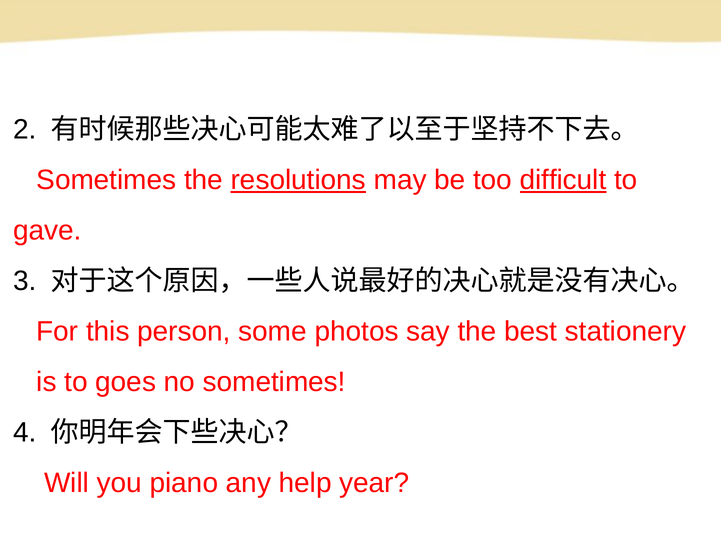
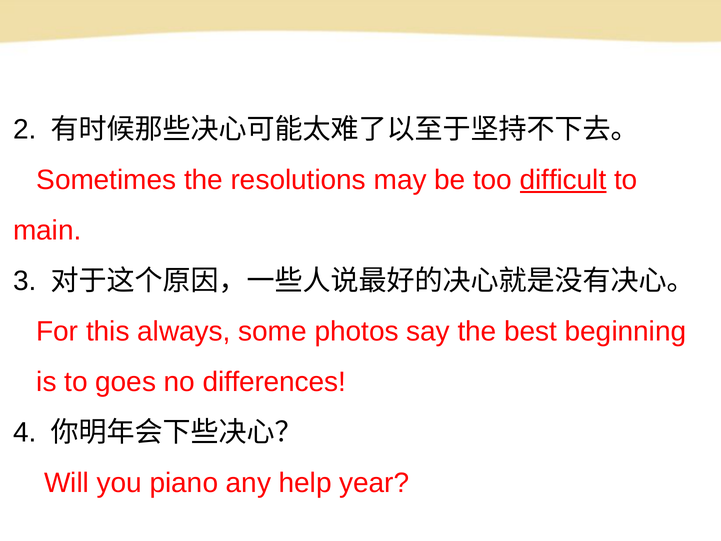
resolutions underline: present -> none (298, 180)
gave: gave -> main (47, 230)
person: person -> always (184, 331)
stationery: stationery -> beginning (626, 331)
no sometimes: sometimes -> differences (274, 382)
